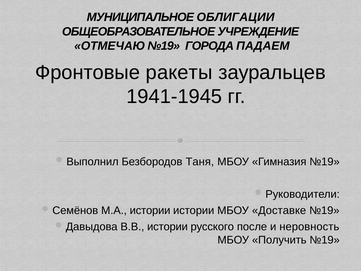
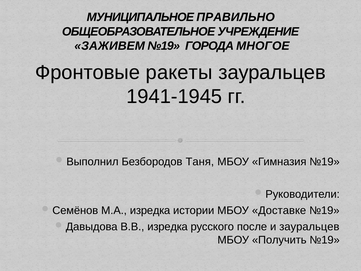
ОБЛИГАЦИИ: ОБЛИГАЦИИ -> ПРАВИЛЬНО (236, 17)
ОТМЕЧАЮ: ОТМЕЧАЮ -> ЗАЖИВЕМ (110, 46)
ПАДАЕМ: ПАДАЕМ -> МНОГОЕ (263, 46)
М.А истории: истории -> изредка (150, 210)
В.В истории: истории -> изредка (167, 227)
и неровность: неровность -> зауральцев (309, 227)
